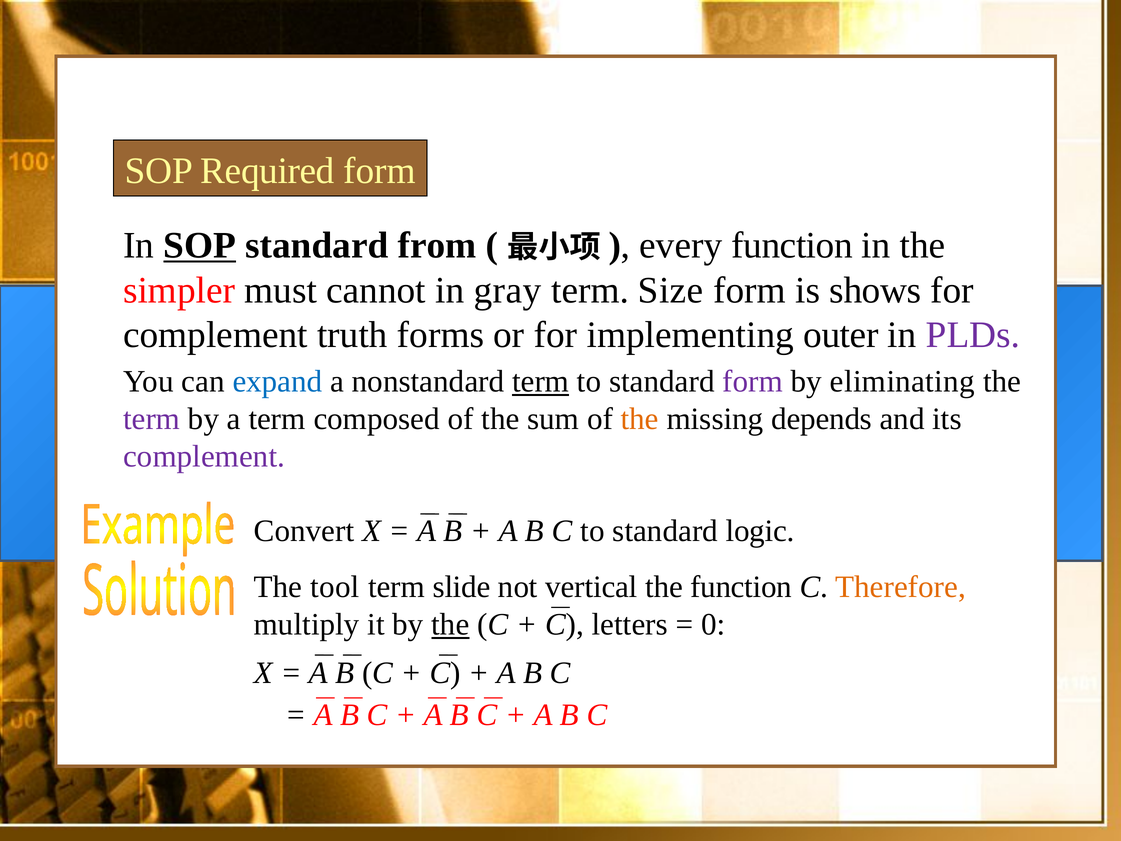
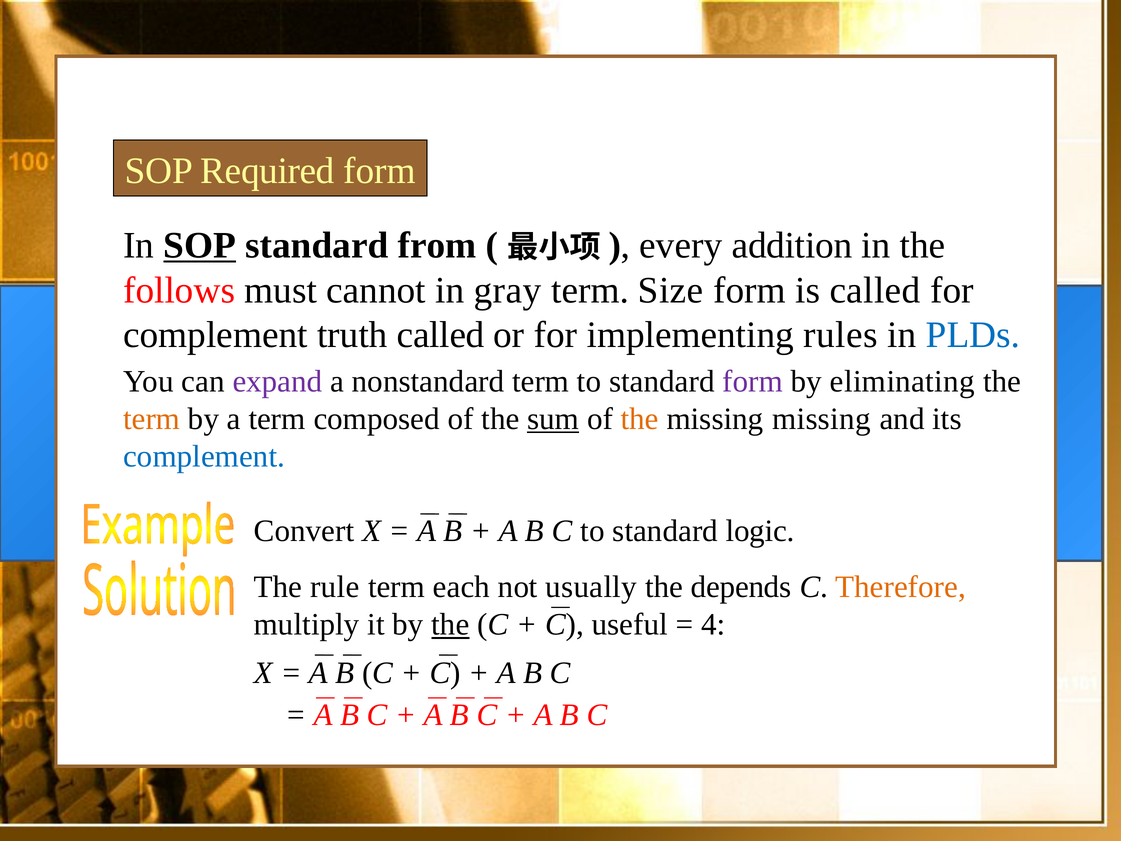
every function: function -> addition (792, 245)
simpler: simpler -> follows (179, 290)
is shows: shows -> called (875, 290)
truth forms: forms -> called (441, 335)
outer: outer -> rules (841, 335)
PLDs colour: purple -> blue (973, 335)
expand colour: blue -> purple (277, 381)
term underline: present -> none (541, 381)
term colour: purple -> orange (152, 419)
sum underline: none -> present (553, 419)
missing depends: depends -> missing (821, 419)
complement colour: purple -> blue (204, 456)
tool: tool -> rule (335, 587)
slide: slide -> each (461, 587)
vertical: vertical -> usually (591, 587)
the function: function -> depends (741, 587)
letters: letters -> useful (630, 624)
0: 0 -> 4 (713, 624)
